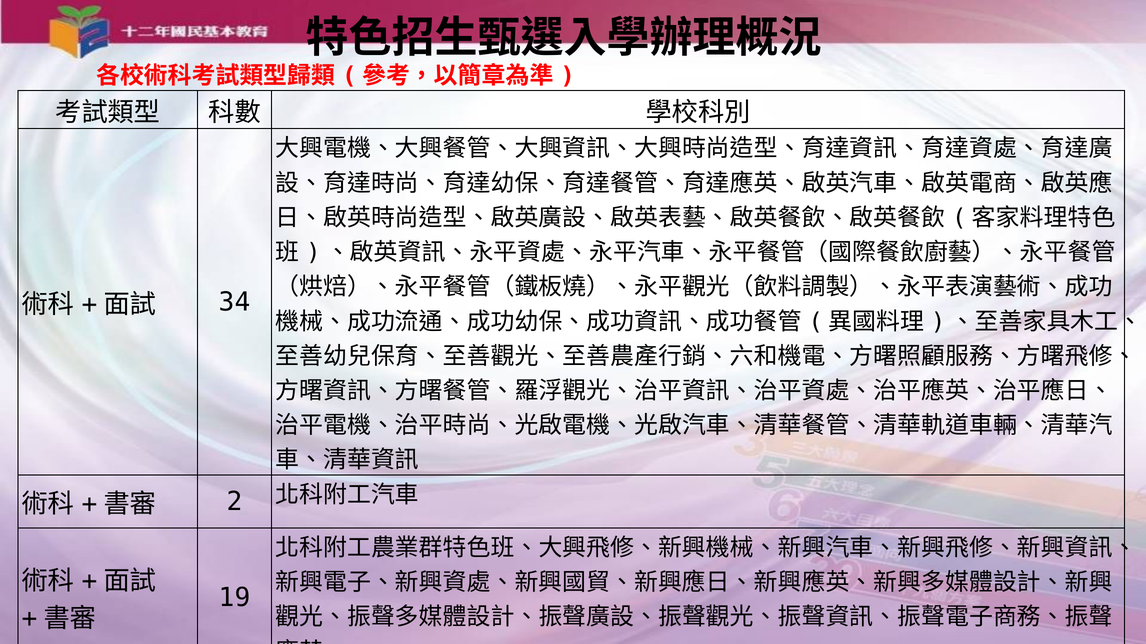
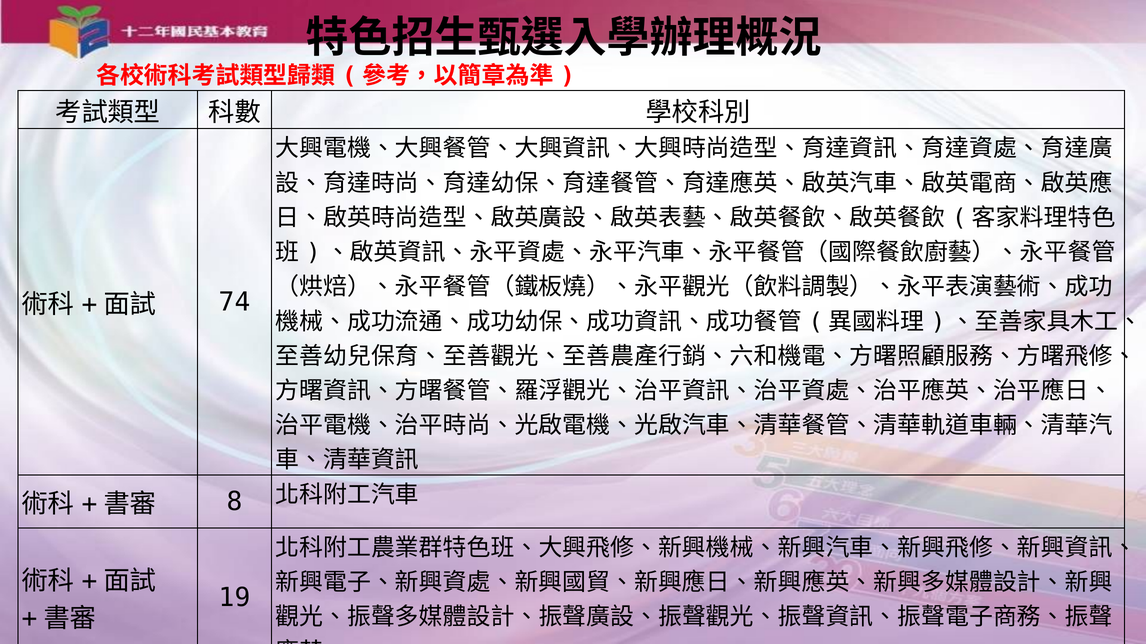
34: 34 -> 74 (235, 302)
2: 2 -> 8 (235, 502)
